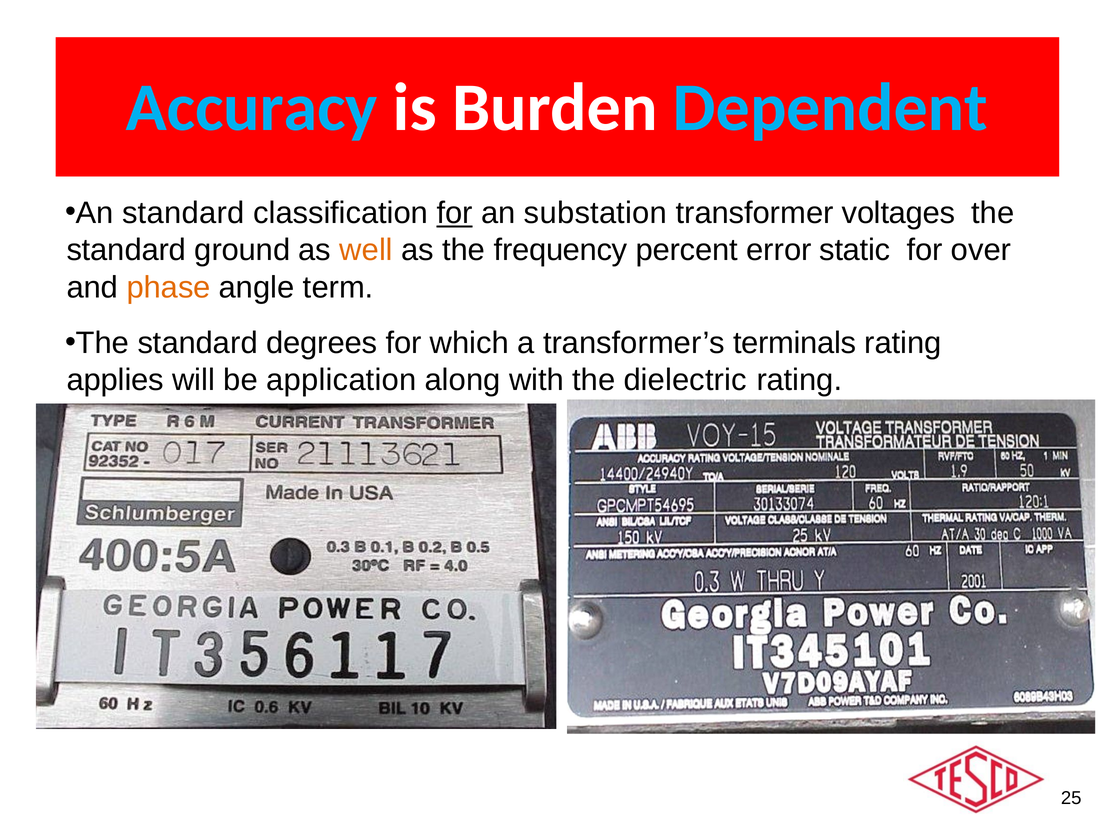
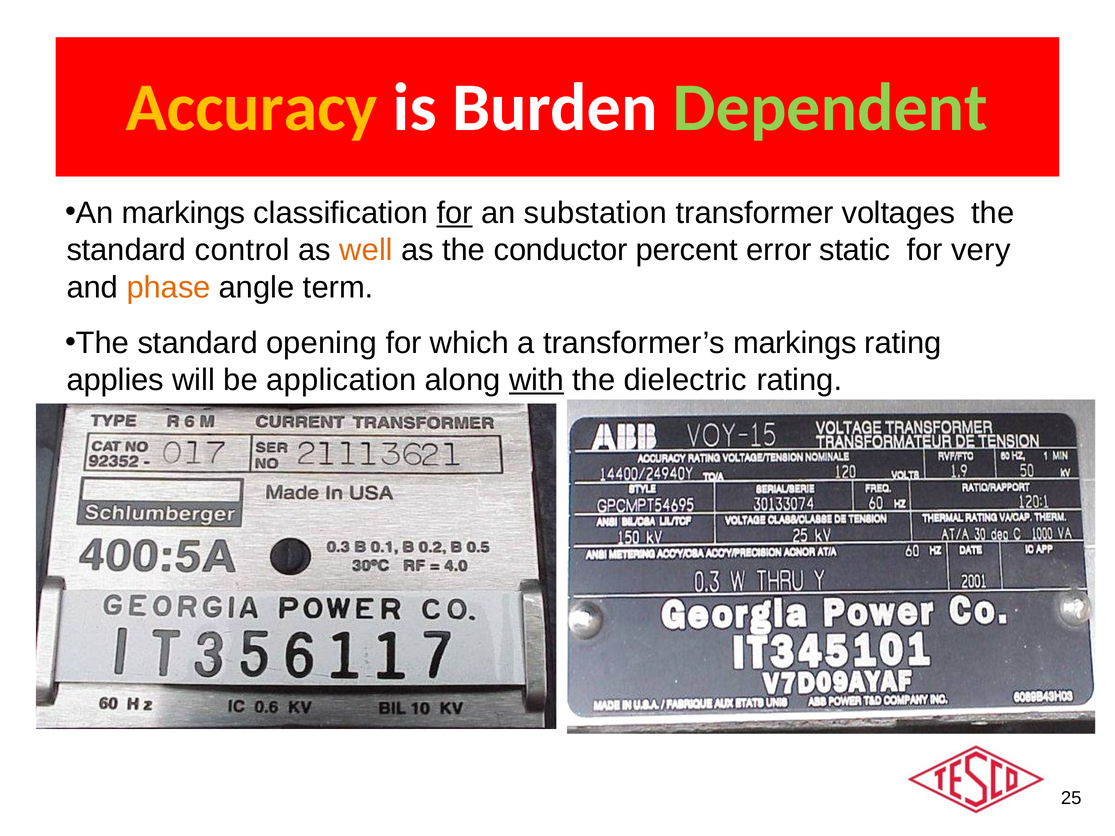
Accuracy colour: light blue -> yellow (252, 108)
Dependent colour: light blue -> light green (830, 108)
An standard: standard -> markings (184, 213)
ground: ground -> control (242, 250)
frequency: frequency -> conductor (561, 250)
over: over -> very (981, 250)
degrees: degrees -> opening (322, 343)
transformer’s terminals: terminals -> markings (795, 343)
with underline: none -> present (537, 380)
